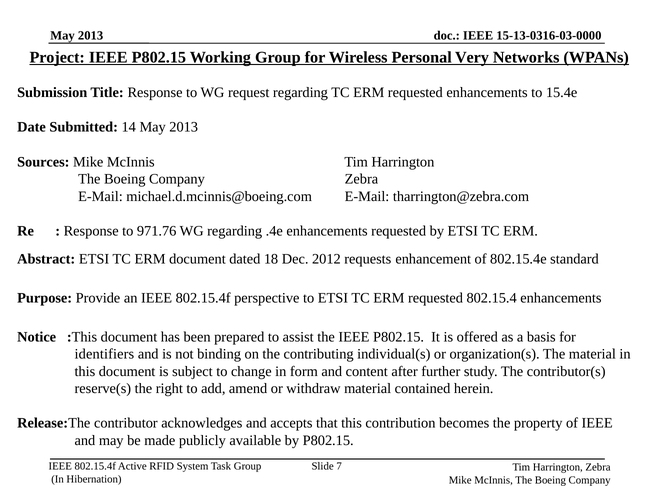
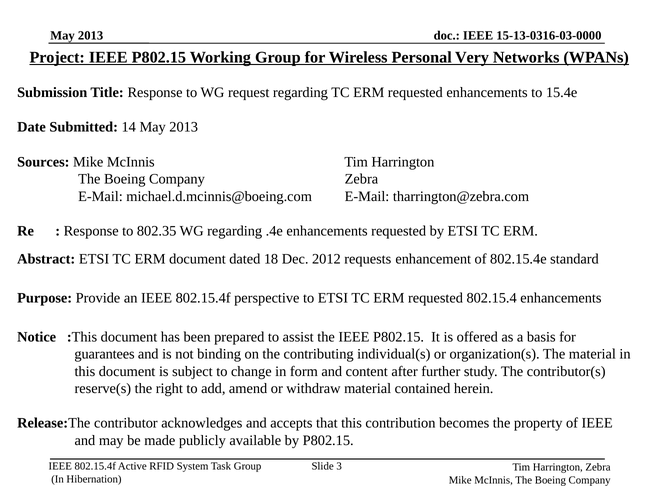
971.76: 971.76 -> 802.35 (157, 231)
identifiers: identifiers -> guarantees (105, 354)
7: 7 -> 3 (339, 466)
